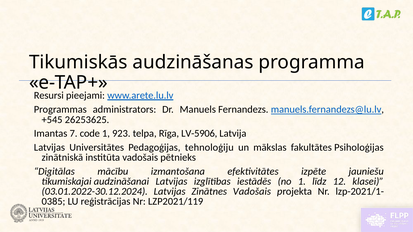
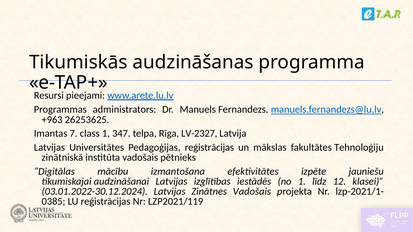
+545: +545 -> +963 (52, 120)
code: code -> class (90, 134)
923: 923 -> 347 (121, 134)
LV-5906: LV-5906 -> LV-2327 (199, 134)
Pedagoģijas tehnoloģiju: tehnoloģiju -> reģistrācijas (209, 148)
Psiholoģijas: Psiholoģijas -> Tehnoloģiju (359, 148)
